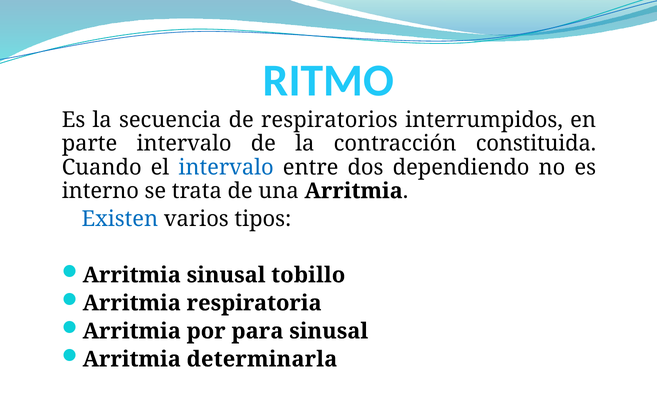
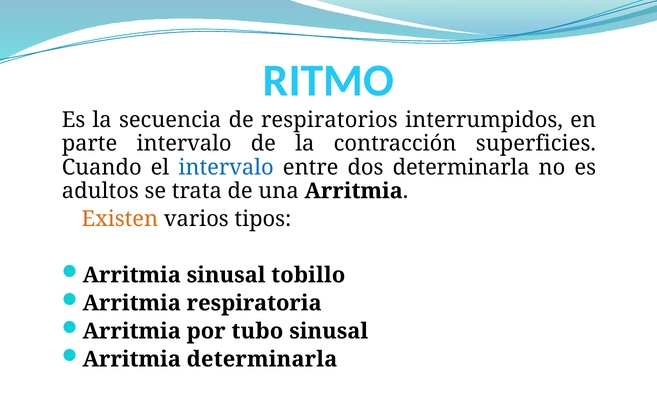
constituida: constituida -> superficies (536, 144)
dos dependiendo: dependiendo -> determinarla (461, 167)
interno: interno -> adultos (100, 191)
Existen colour: blue -> orange (120, 219)
para: para -> tubo (257, 331)
